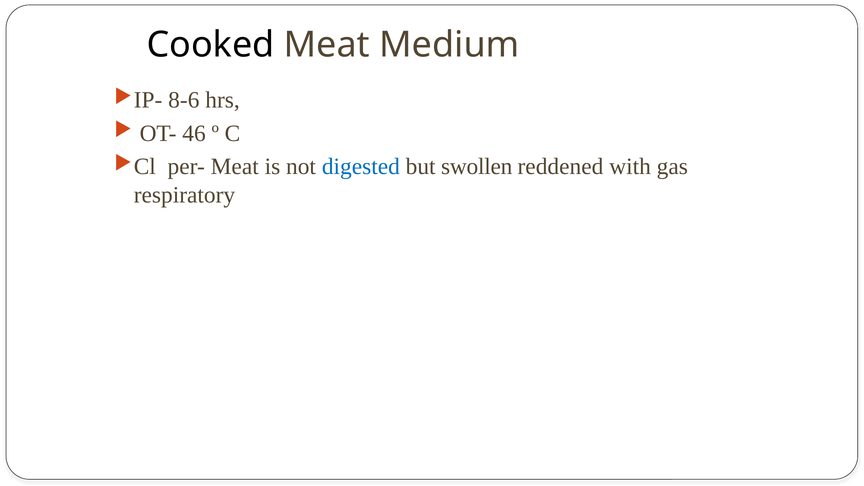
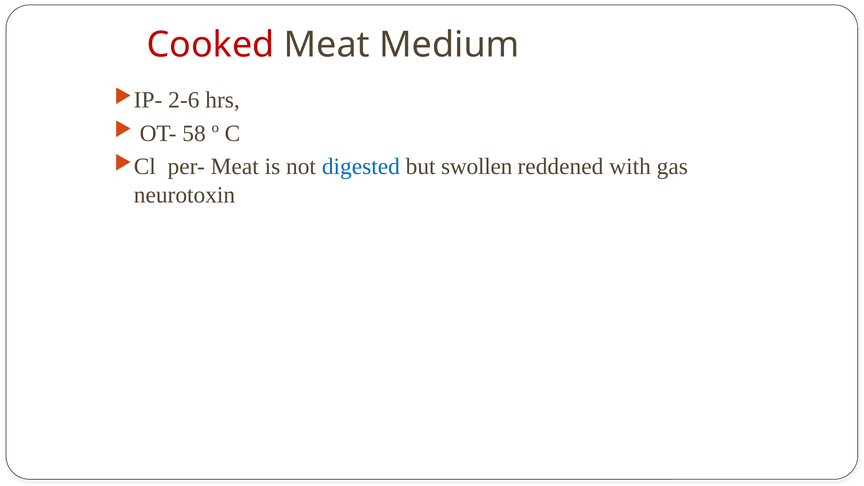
Cooked colour: black -> red (211, 45)
8-6: 8-6 -> 2-6 (184, 100)
46: 46 -> 58 (194, 133)
respiratory: respiratory -> neurotoxin (184, 195)
